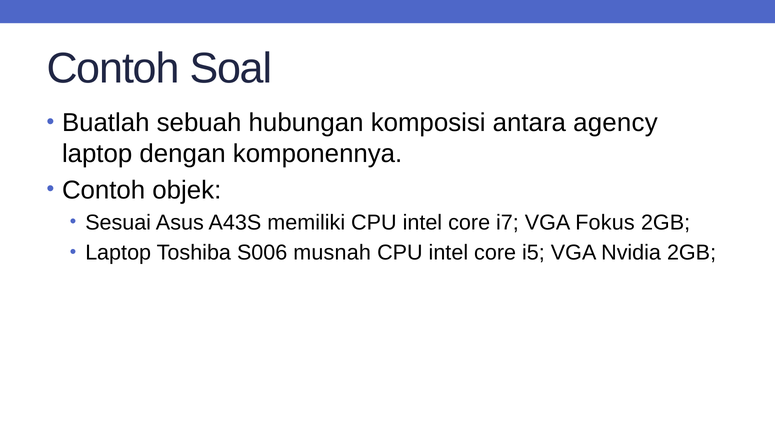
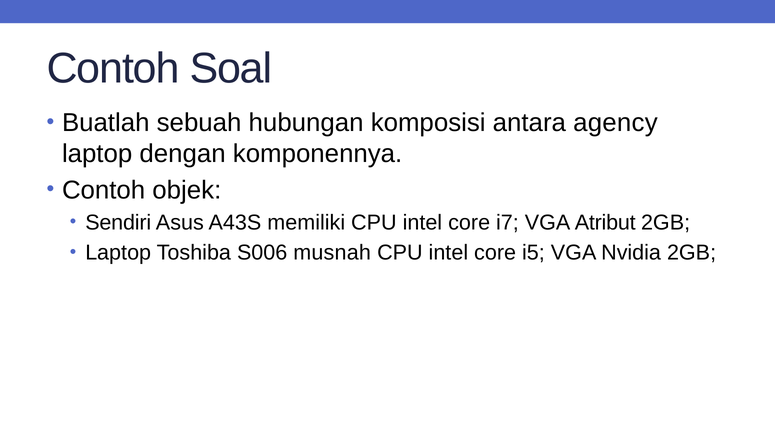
Sesuai: Sesuai -> Sendiri (118, 222)
Fokus: Fokus -> Atribut (605, 222)
